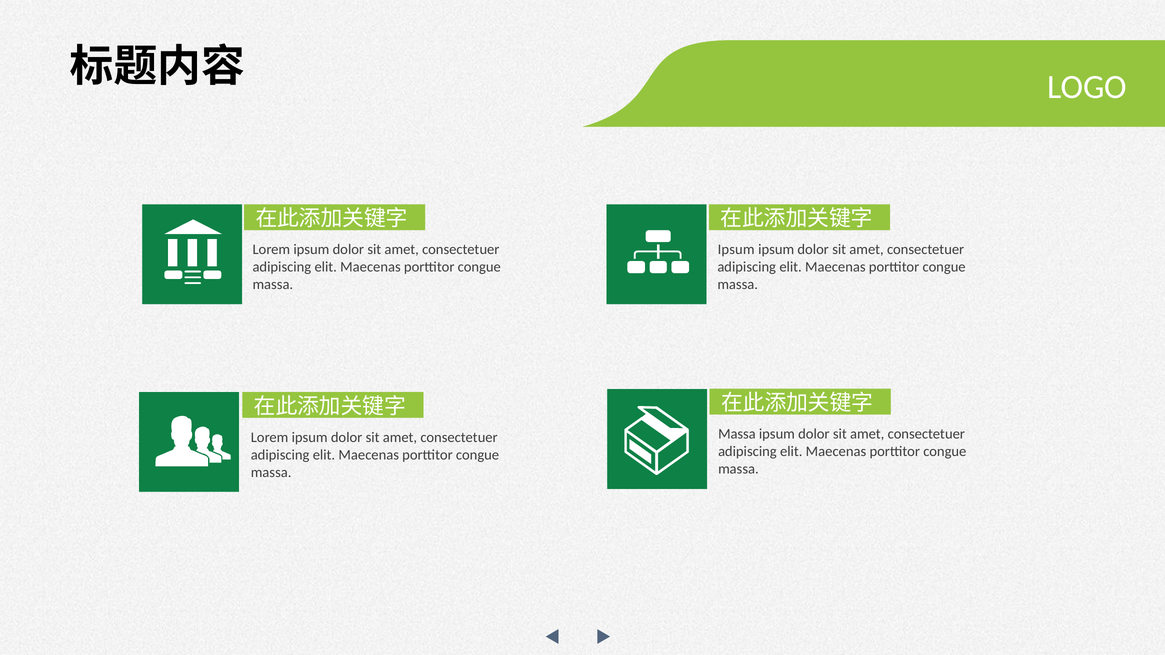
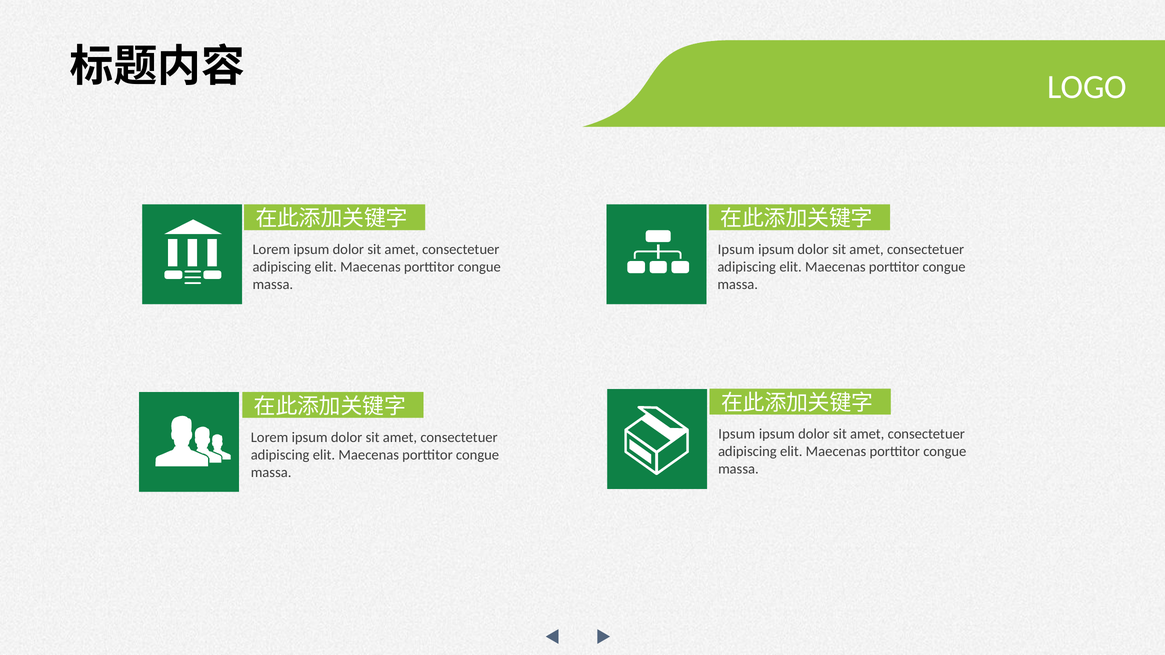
Massa: Massa -> Ipsum (737, 434)
